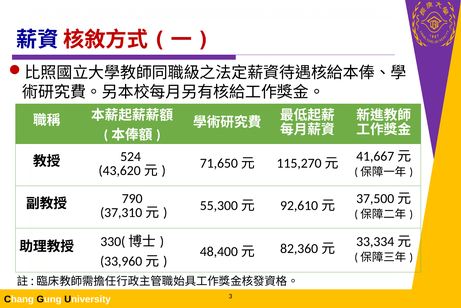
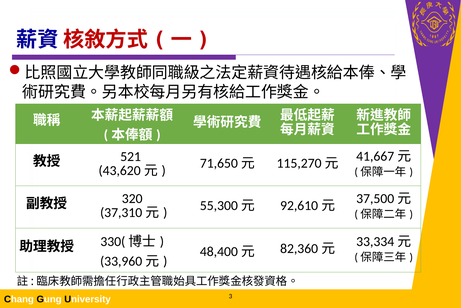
524: 524 -> 521 (131, 156)
790: 790 -> 320 (132, 198)
